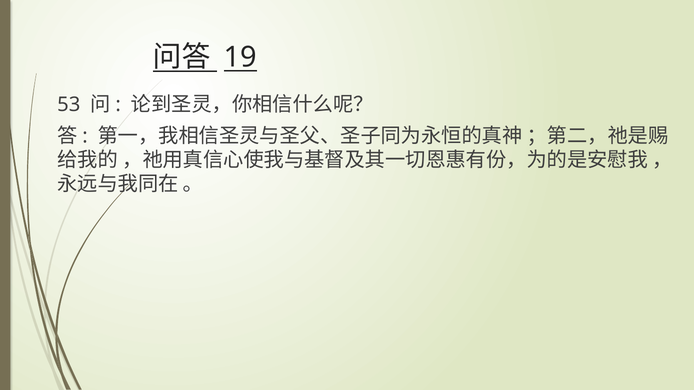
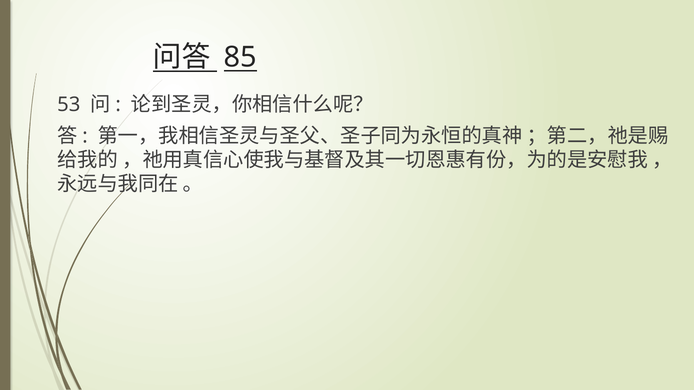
19: 19 -> 85 (240, 58)
